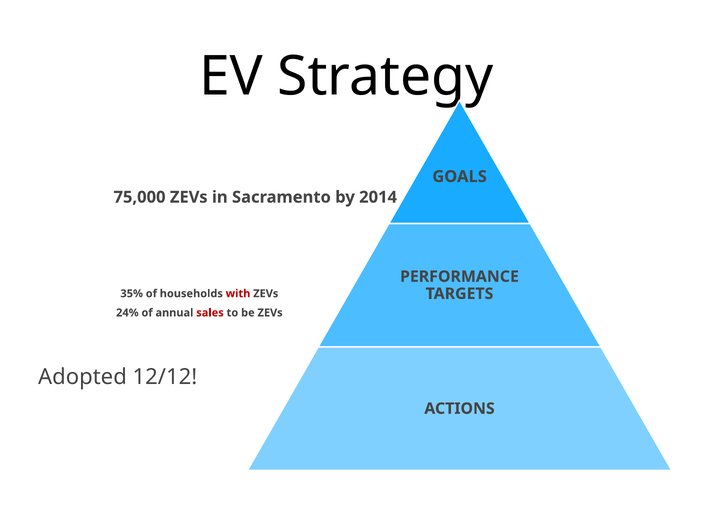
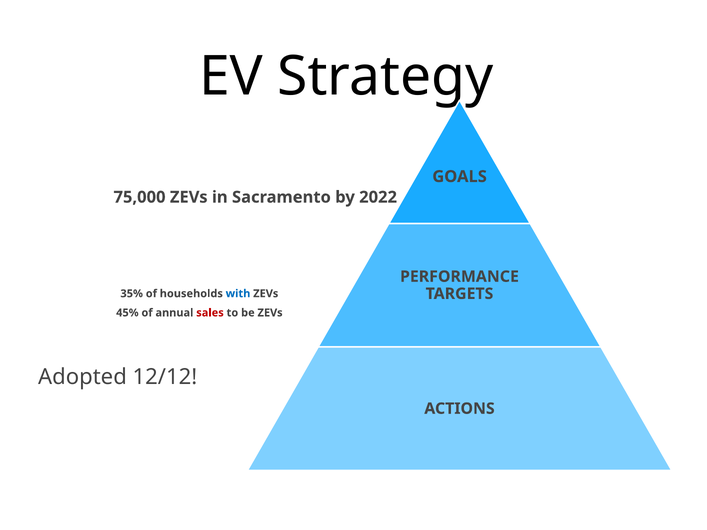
2014: 2014 -> 2022 (378, 197)
with colour: red -> blue (238, 294)
24%: 24% -> 45% (127, 313)
